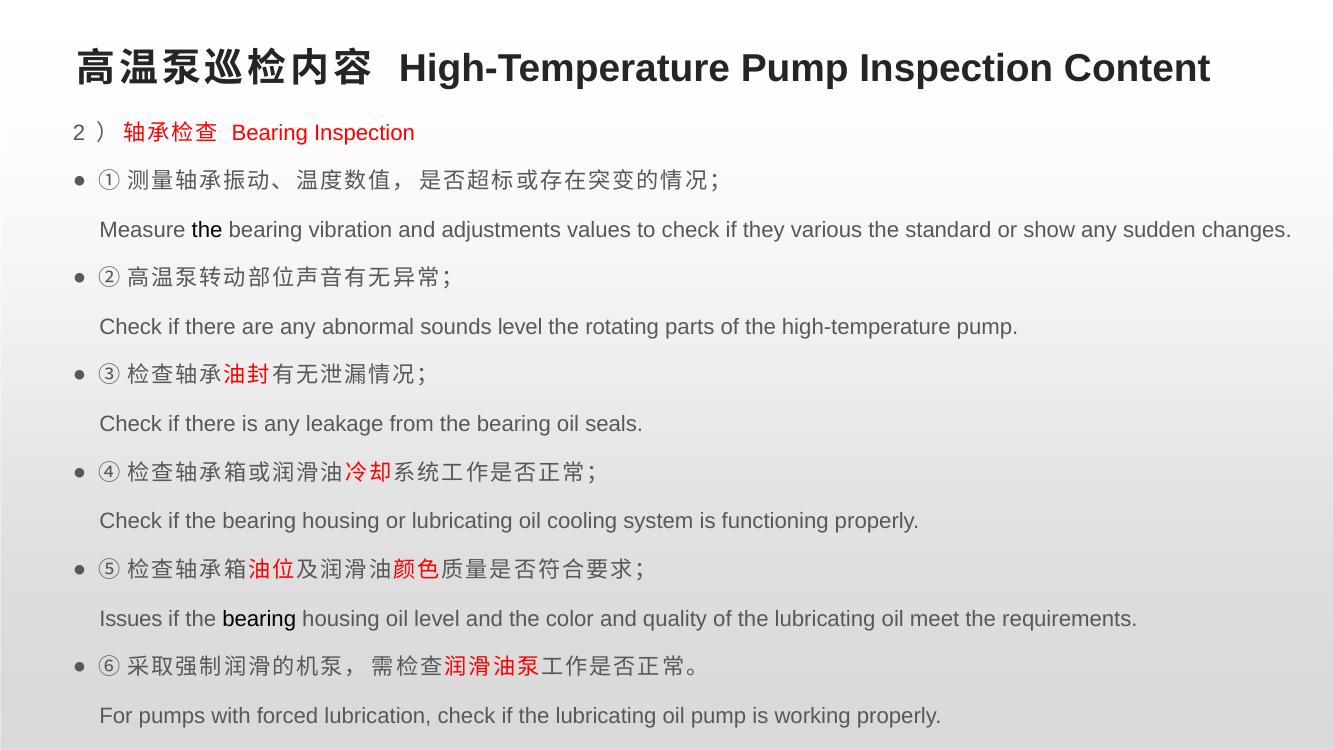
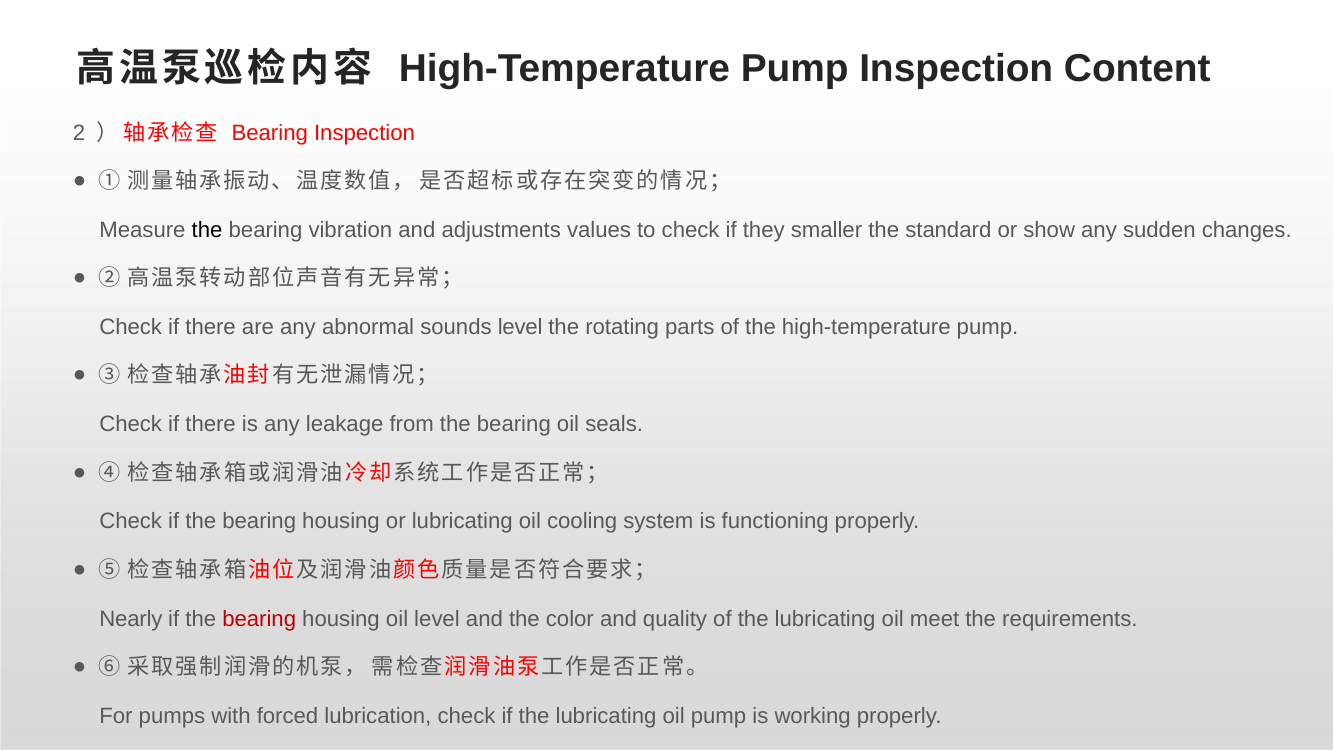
various: various -> smaller (826, 230)
Issues: Issues -> Nearly (131, 619)
bearing colour: black -> red (259, 619)
